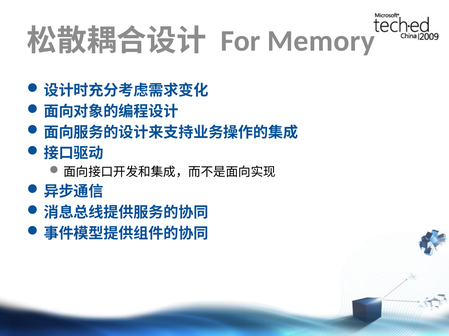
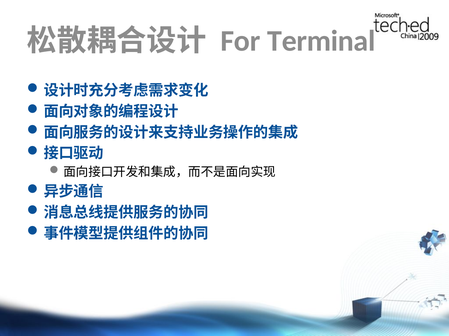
Memory: Memory -> Terminal (321, 41)
